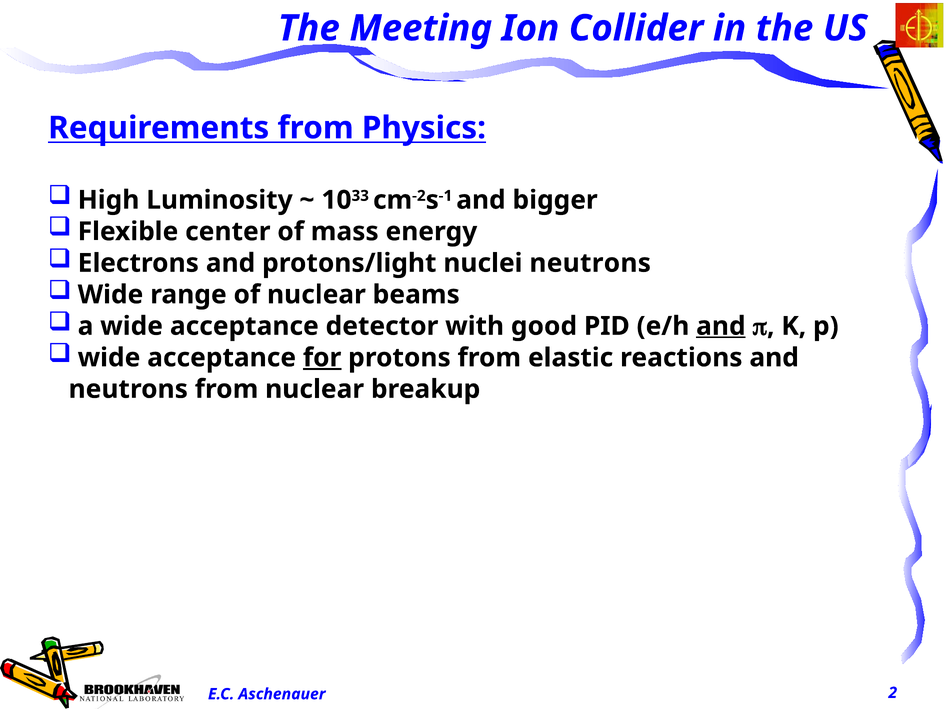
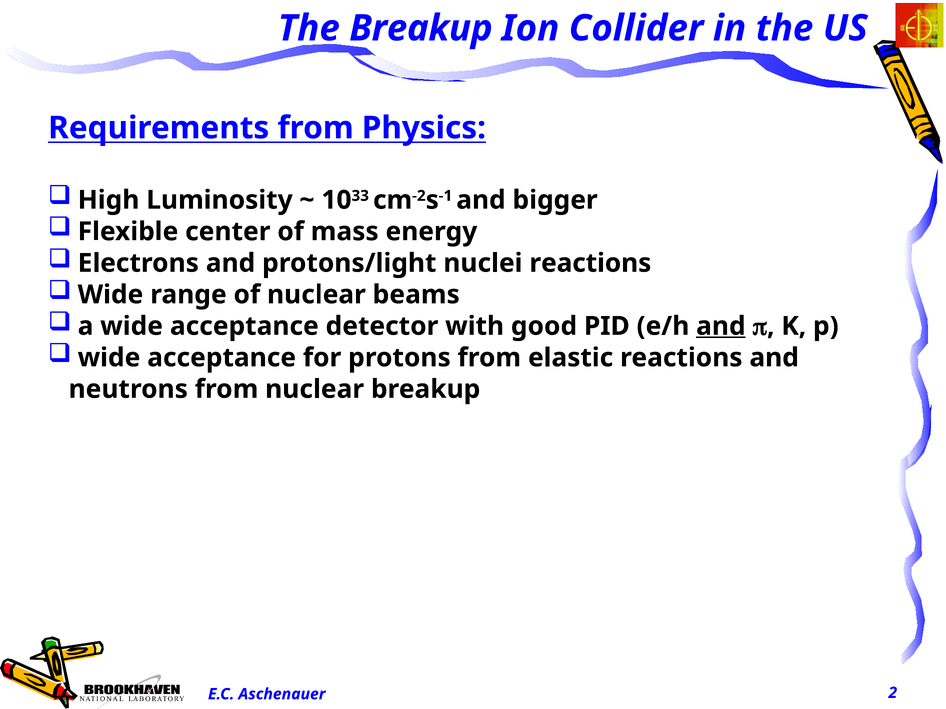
The Meeting: Meeting -> Breakup (421, 28)
nuclei neutrons: neutrons -> reactions (590, 263)
for underline: present -> none (322, 358)
